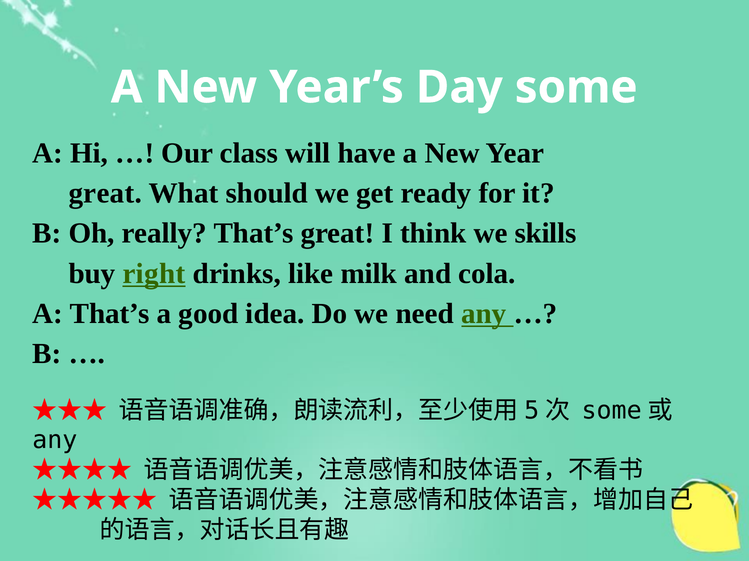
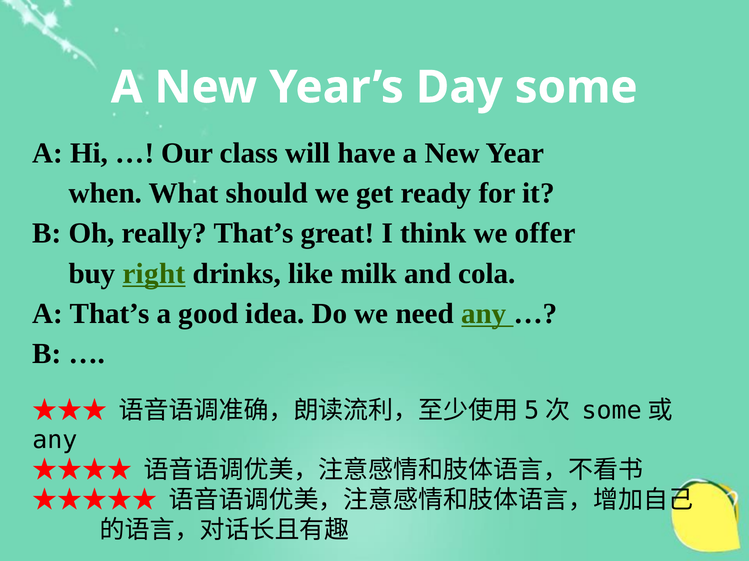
great: great -> when (105, 193)
skills: skills -> offer (545, 234)
